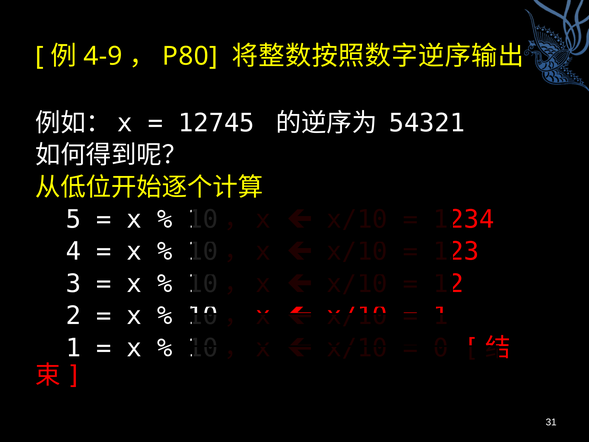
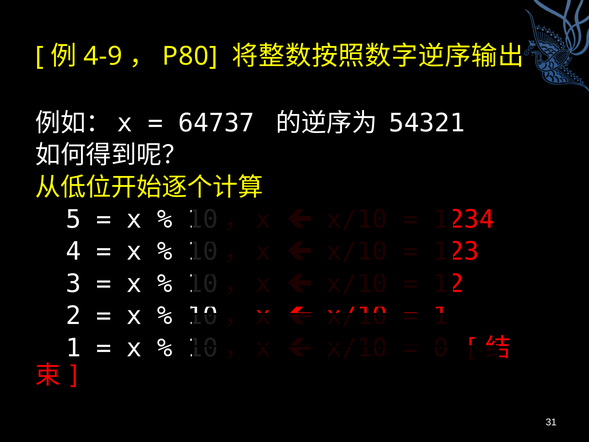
12745: 12745 -> 64737 (216, 123)
